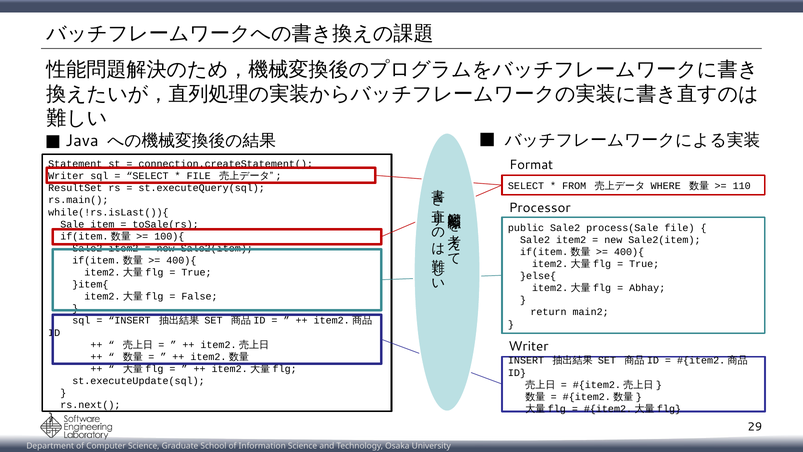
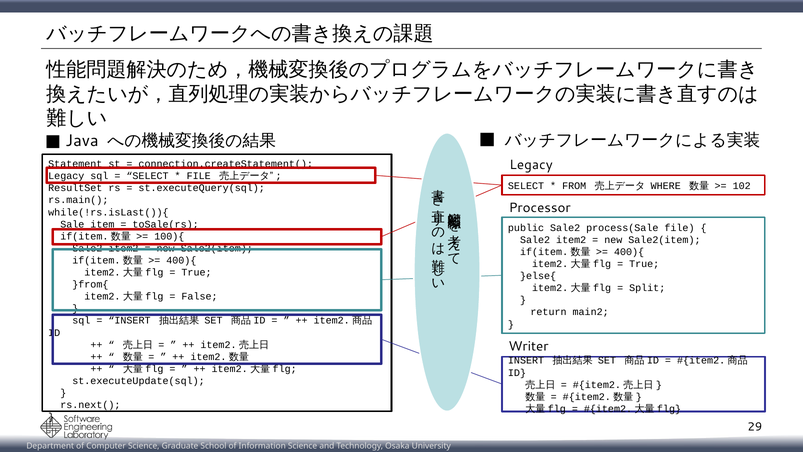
Format: Format -> Legacy (531, 165)
Writer: Writer -> Legacy (66, 176)
110: 110 -> 102 (742, 186)
}item{: }item{ -> }from{ (90, 284)
Abhay: Abhay -> Split (647, 288)
